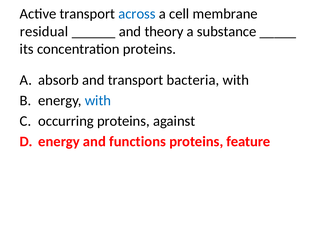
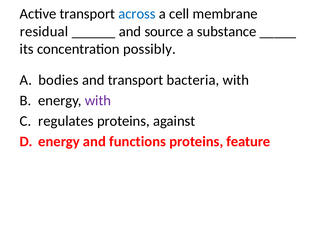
theory: theory -> source (164, 31)
concentration proteins: proteins -> possibly (149, 49)
absorb: absorb -> bodies (58, 80)
with colour: blue -> purple (98, 100)
occurring: occurring -> regulates (66, 121)
